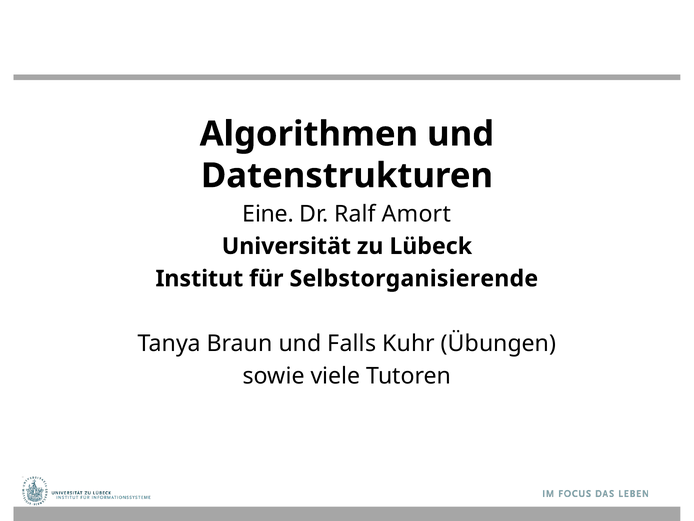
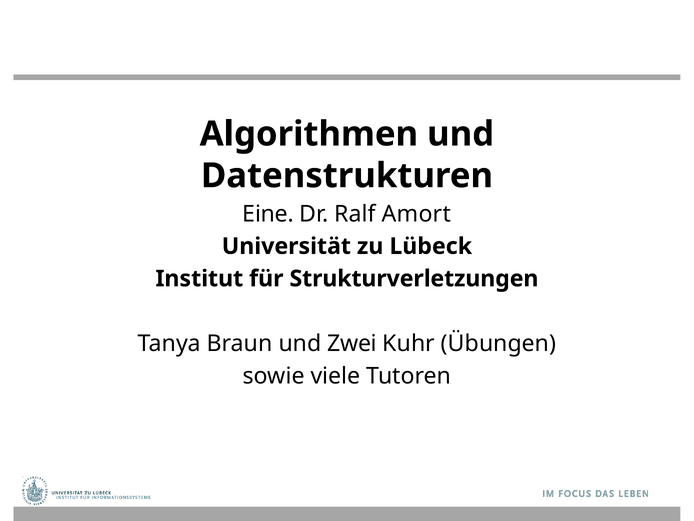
Selbstorganisierende: Selbstorganisierende -> Strukturverletzungen (414, 278)
Falls: Falls -> Zwei (352, 343)
